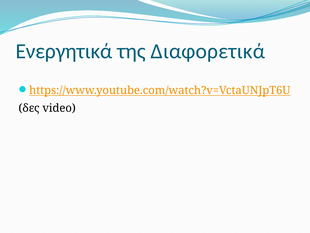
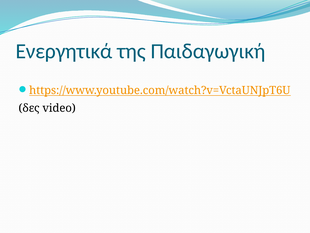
Διαφορετικά: Διαφορετικά -> Παιδαγωγική (208, 51)
